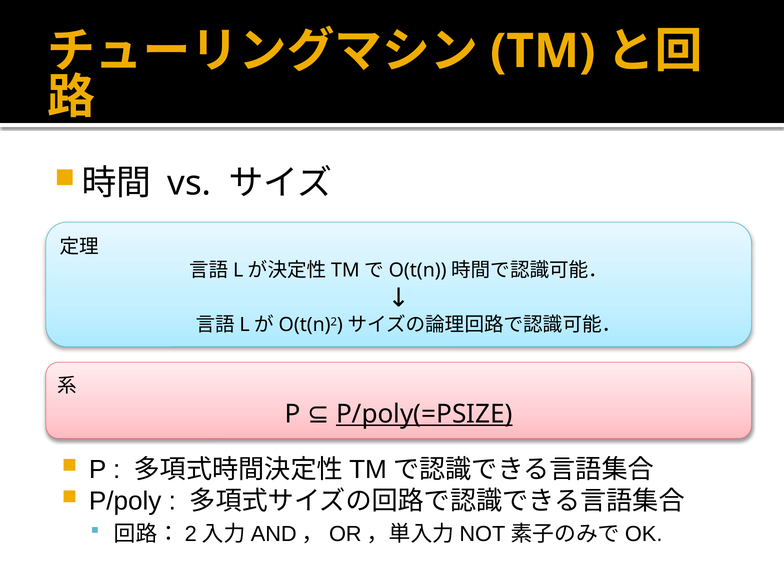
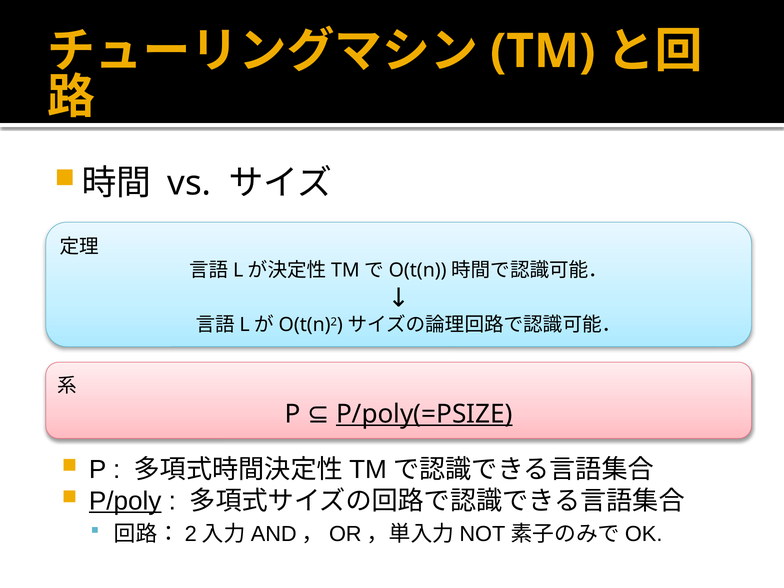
P/poly underline: none -> present (125, 501)
